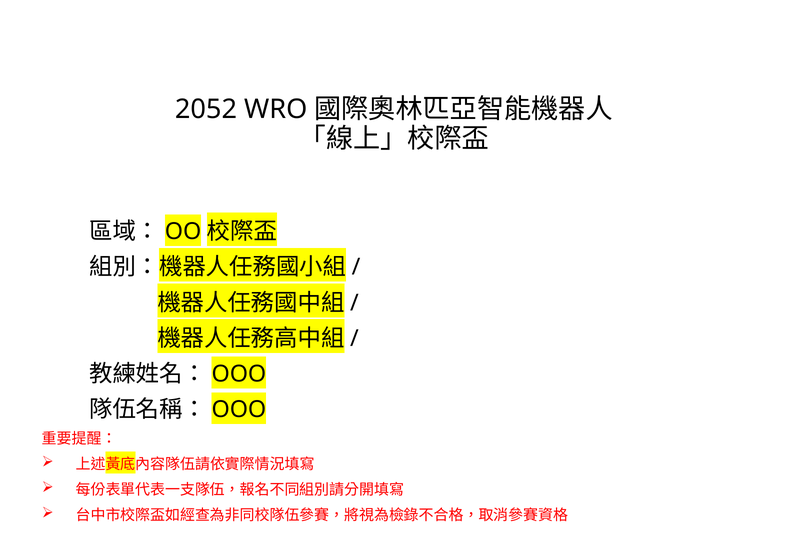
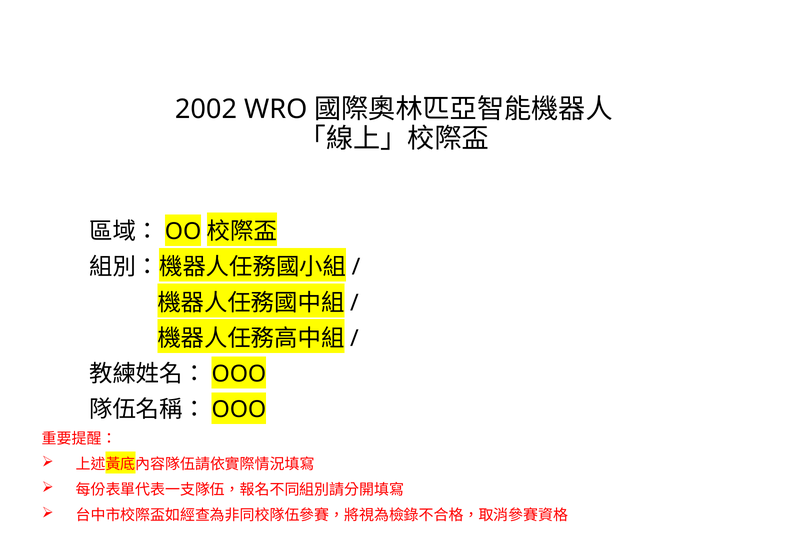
2052: 2052 -> 2002 (206, 109)
